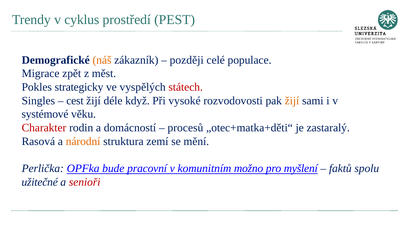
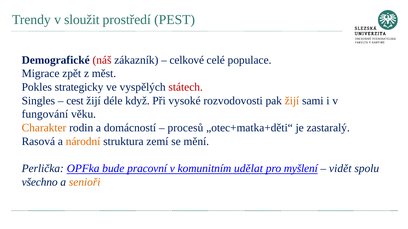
cyklus: cyklus -> sloužit (82, 20)
náš colour: orange -> red (102, 60)
později: později -> celkové (187, 60)
systémové: systémové -> fungování (45, 115)
Charakter colour: red -> orange (44, 128)
možno: možno -> udělat (248, 169)
faktů: faktů -> vidět (340, 169)
užitečné: užitečné -> všechno (40, 183)
senioři colour: red -> orange (85, 183)
